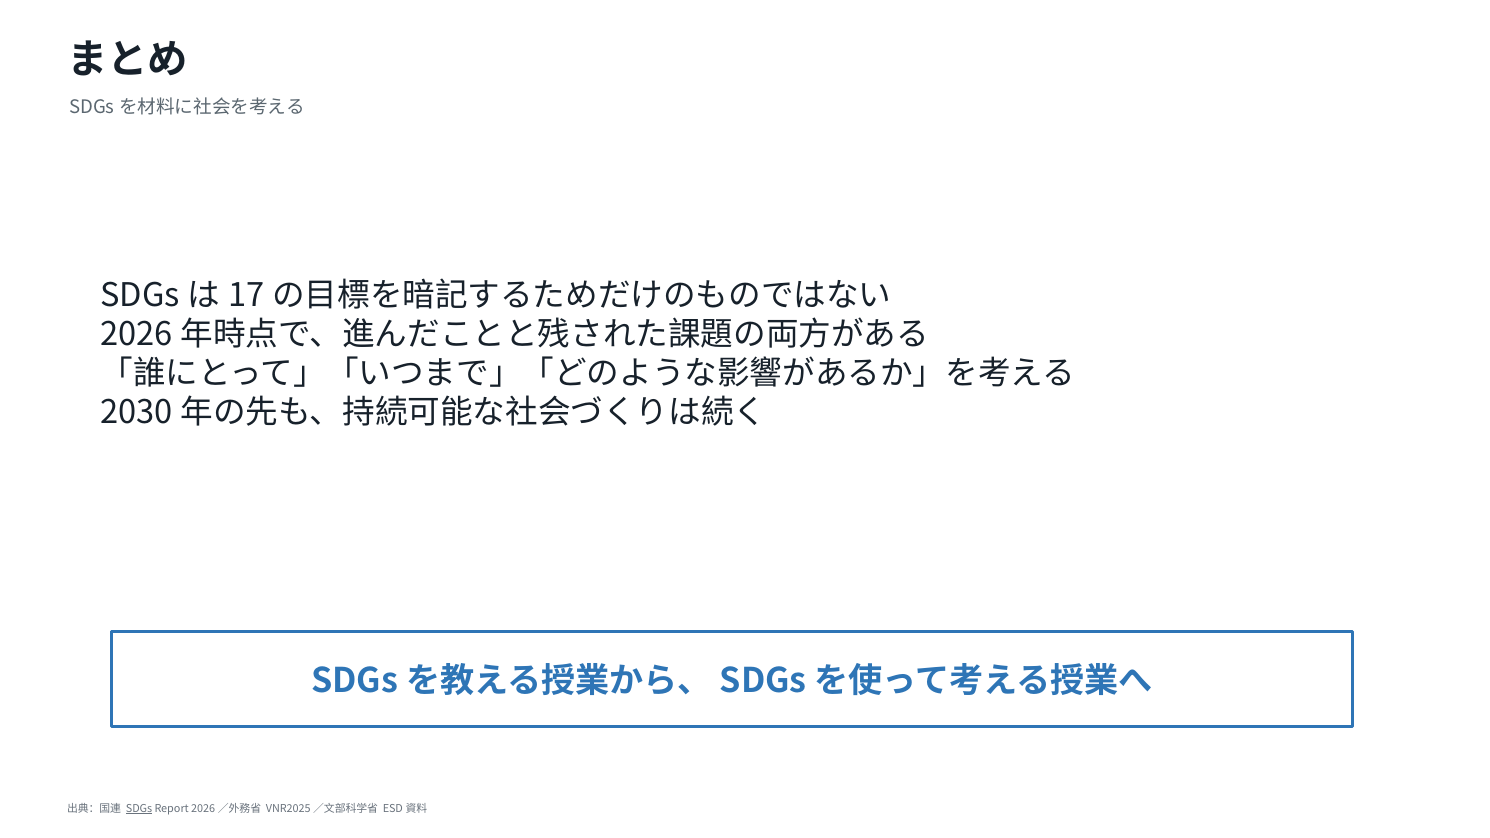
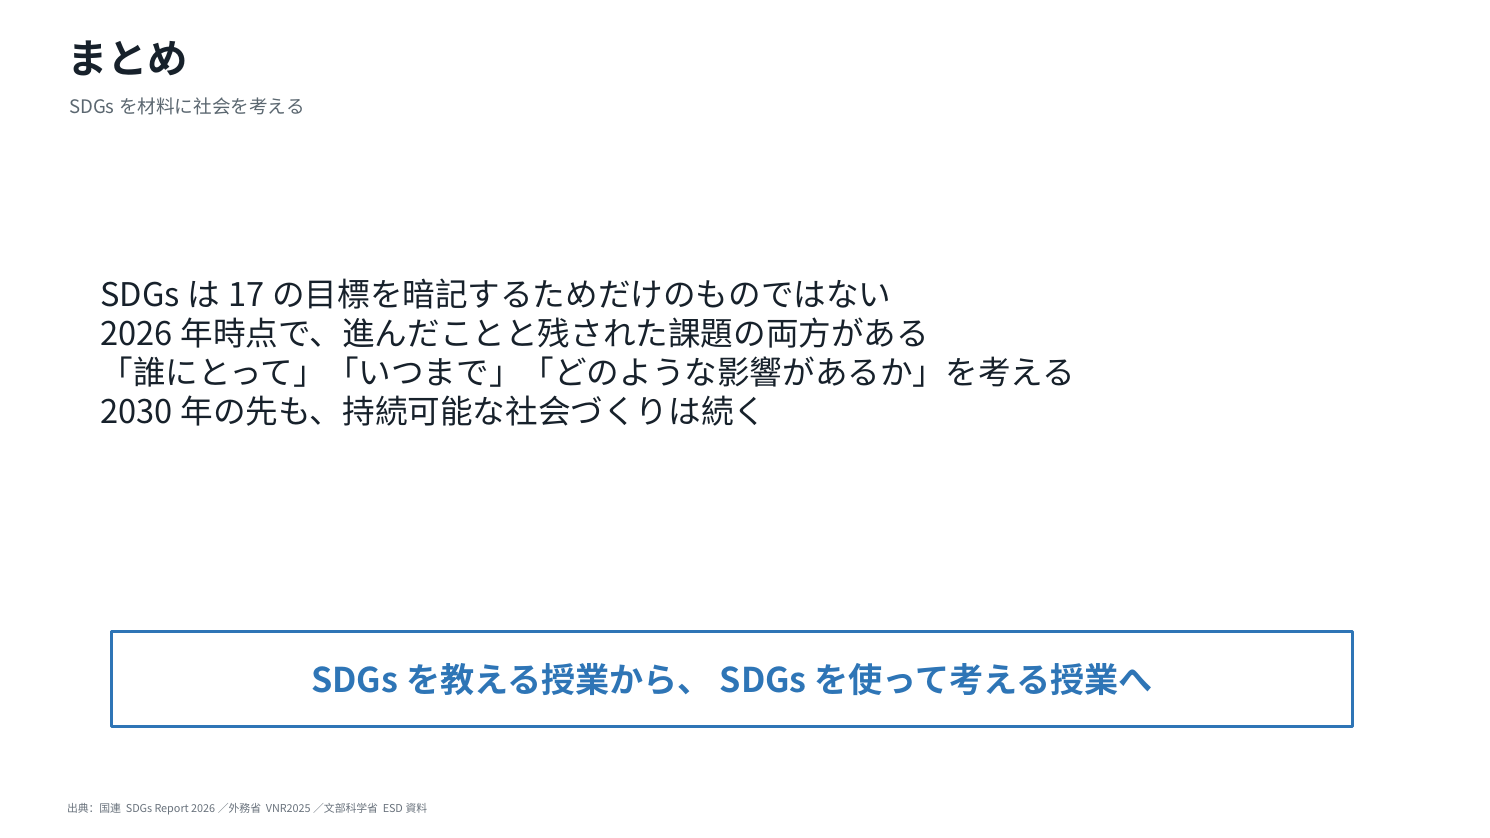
SDGs underline: present -> none (139, 809)
